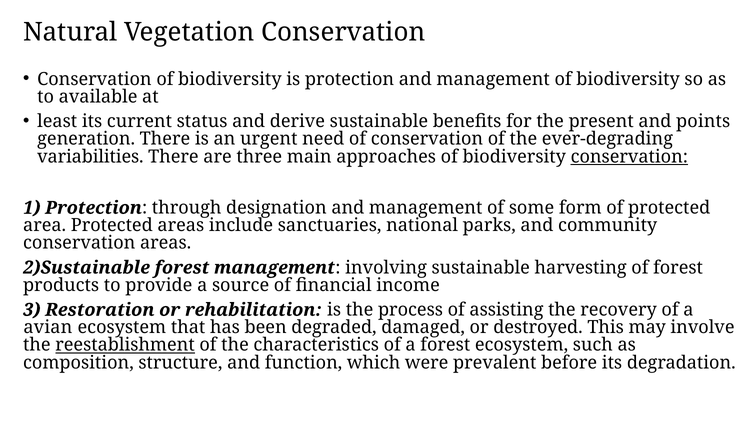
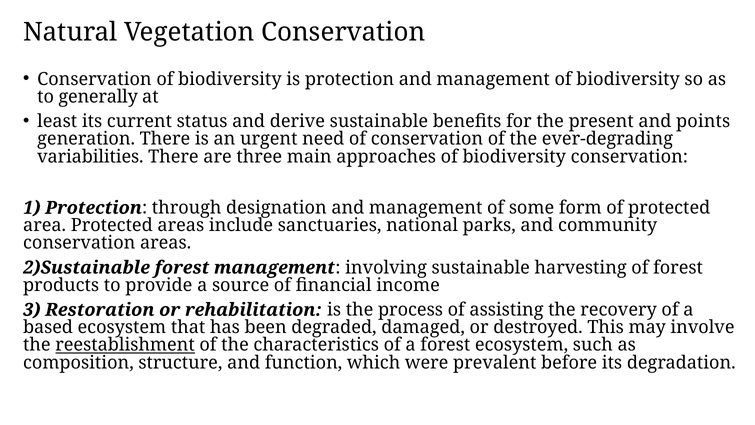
available: available -> generally (98, 97)
conservation underline: present -> none (629, 156)
avian: avian -> based (48, 327)
